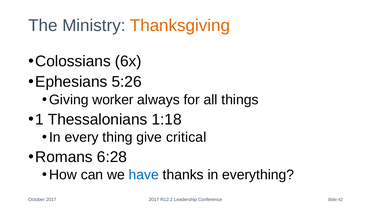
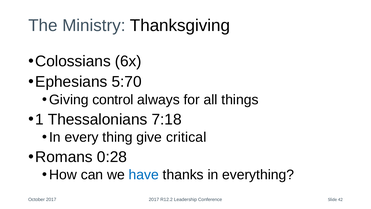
Thanksgiving colour: orange -> black (180, 25)
5:26: 5:26 -> 5:70 (127, 82)
worker: worker -> control (113, 100)
1:18: 1:18 -> 7:18 (167, 119)
6:28: 6:28 -> 0:28 (112, 157)
